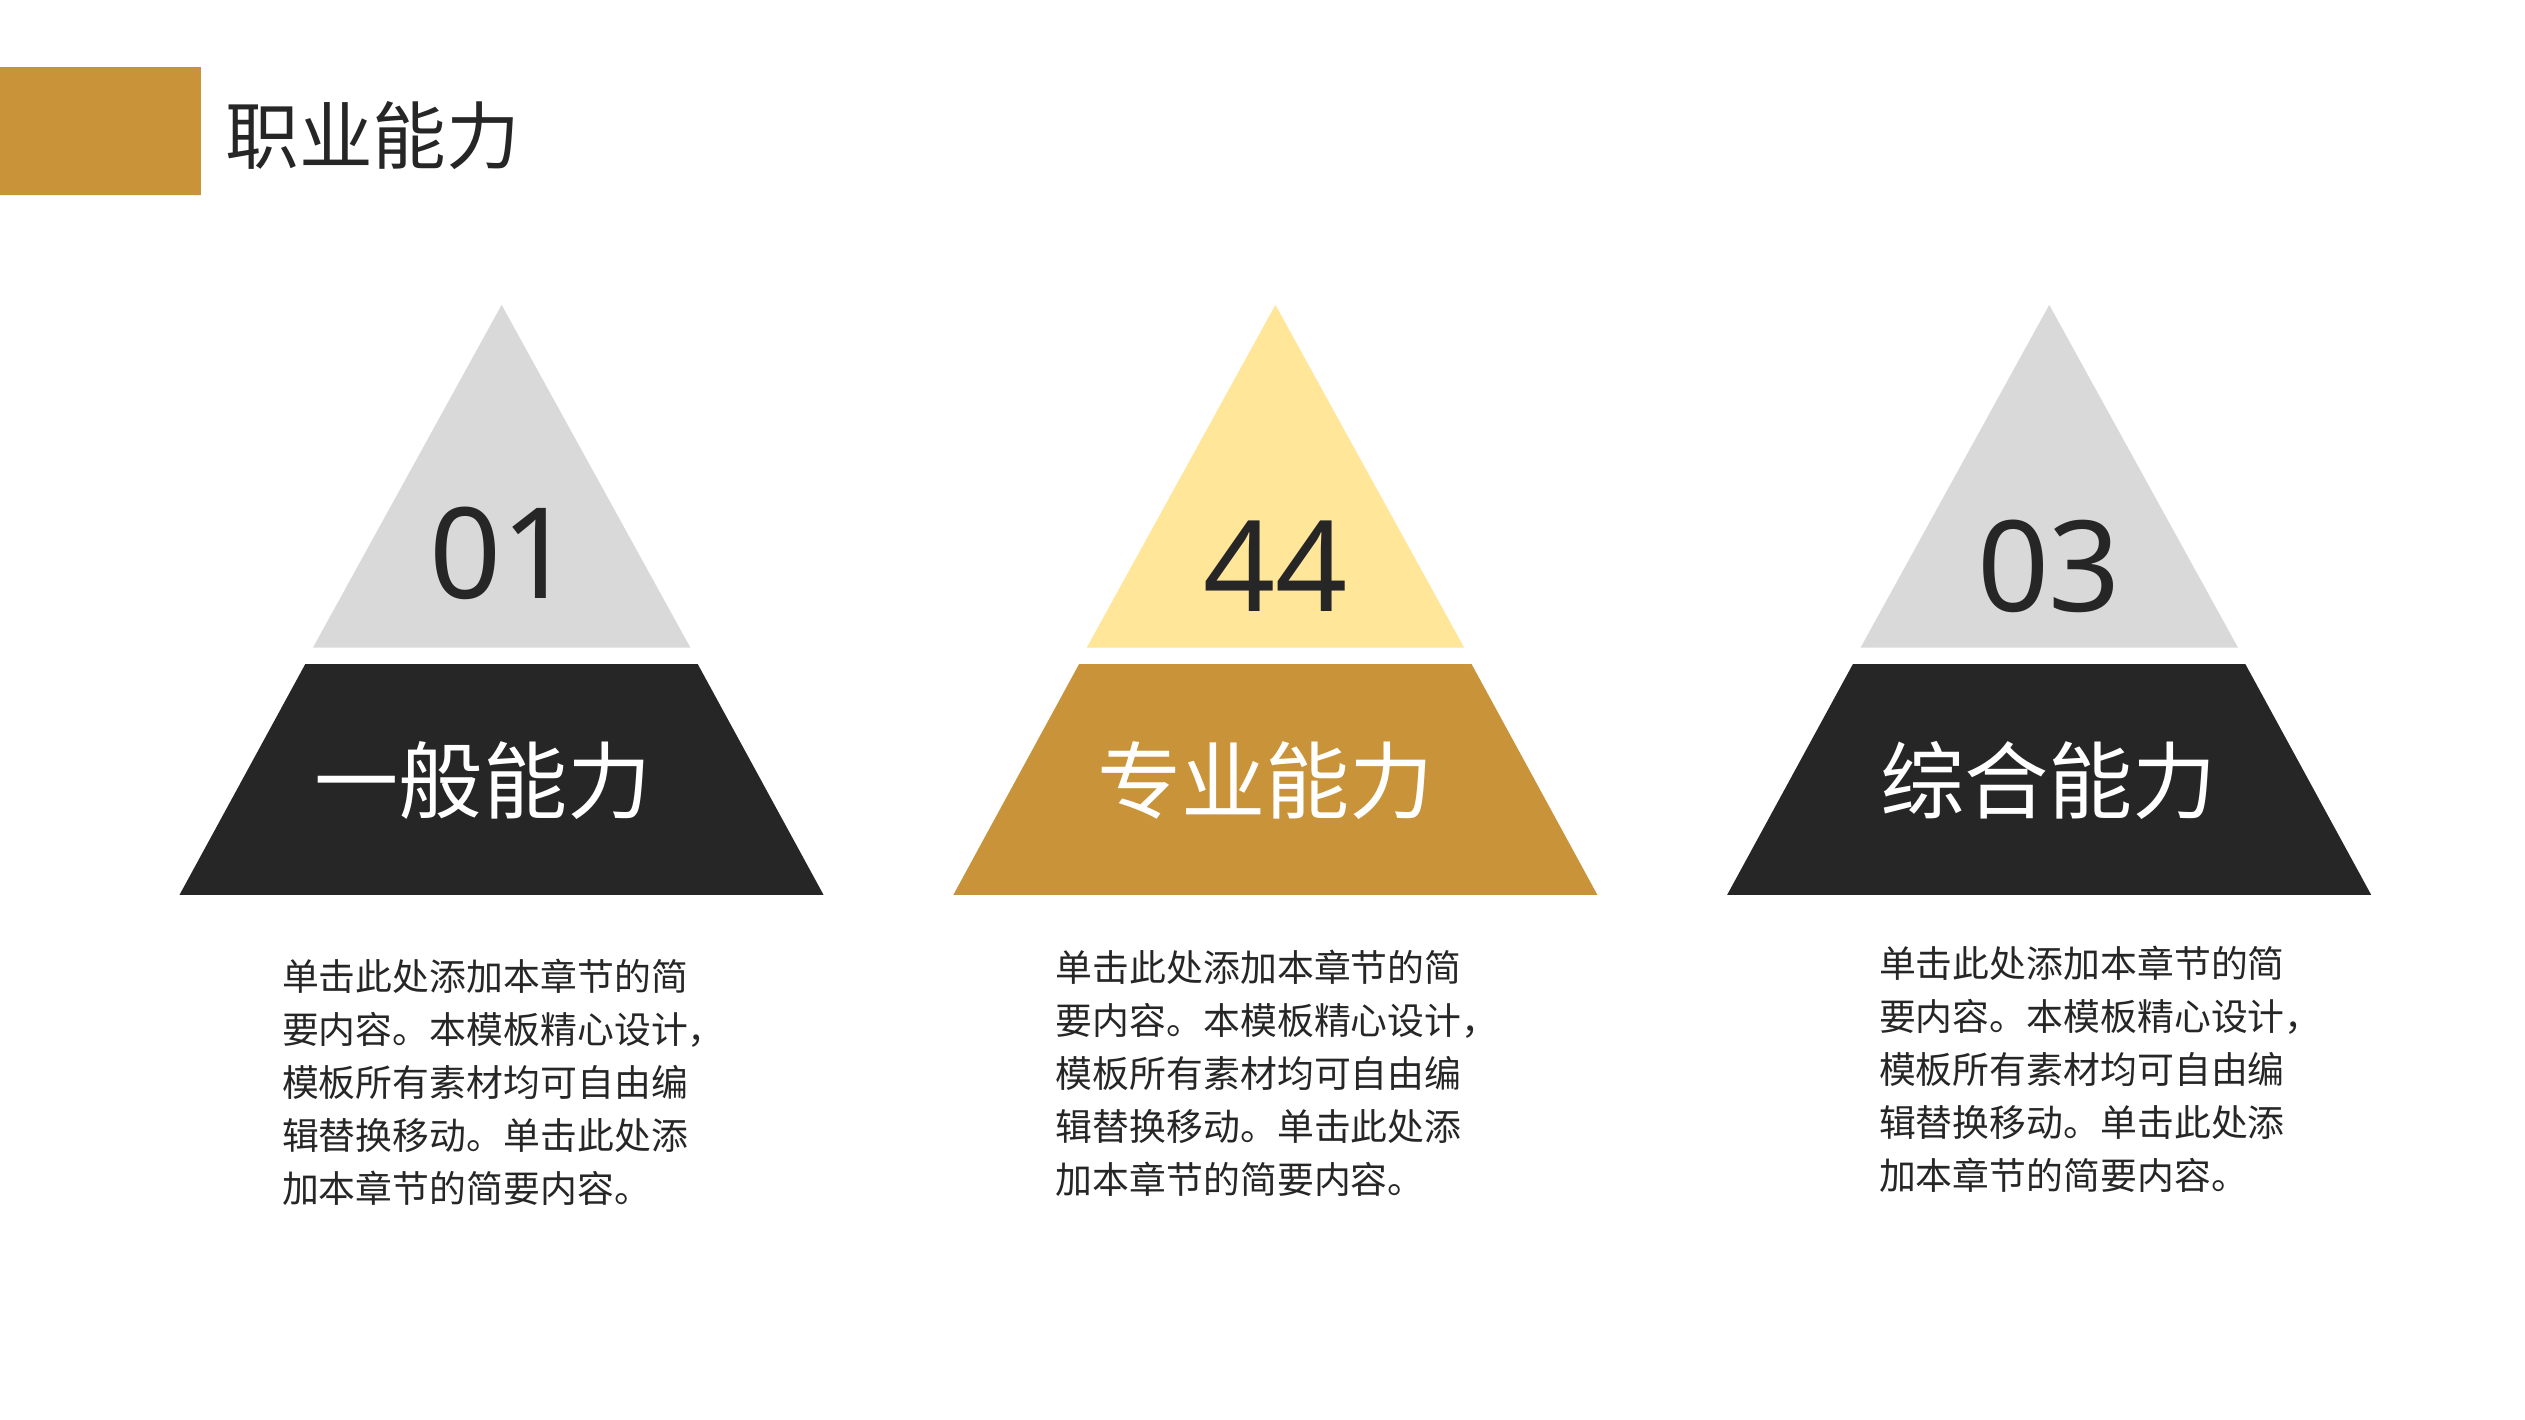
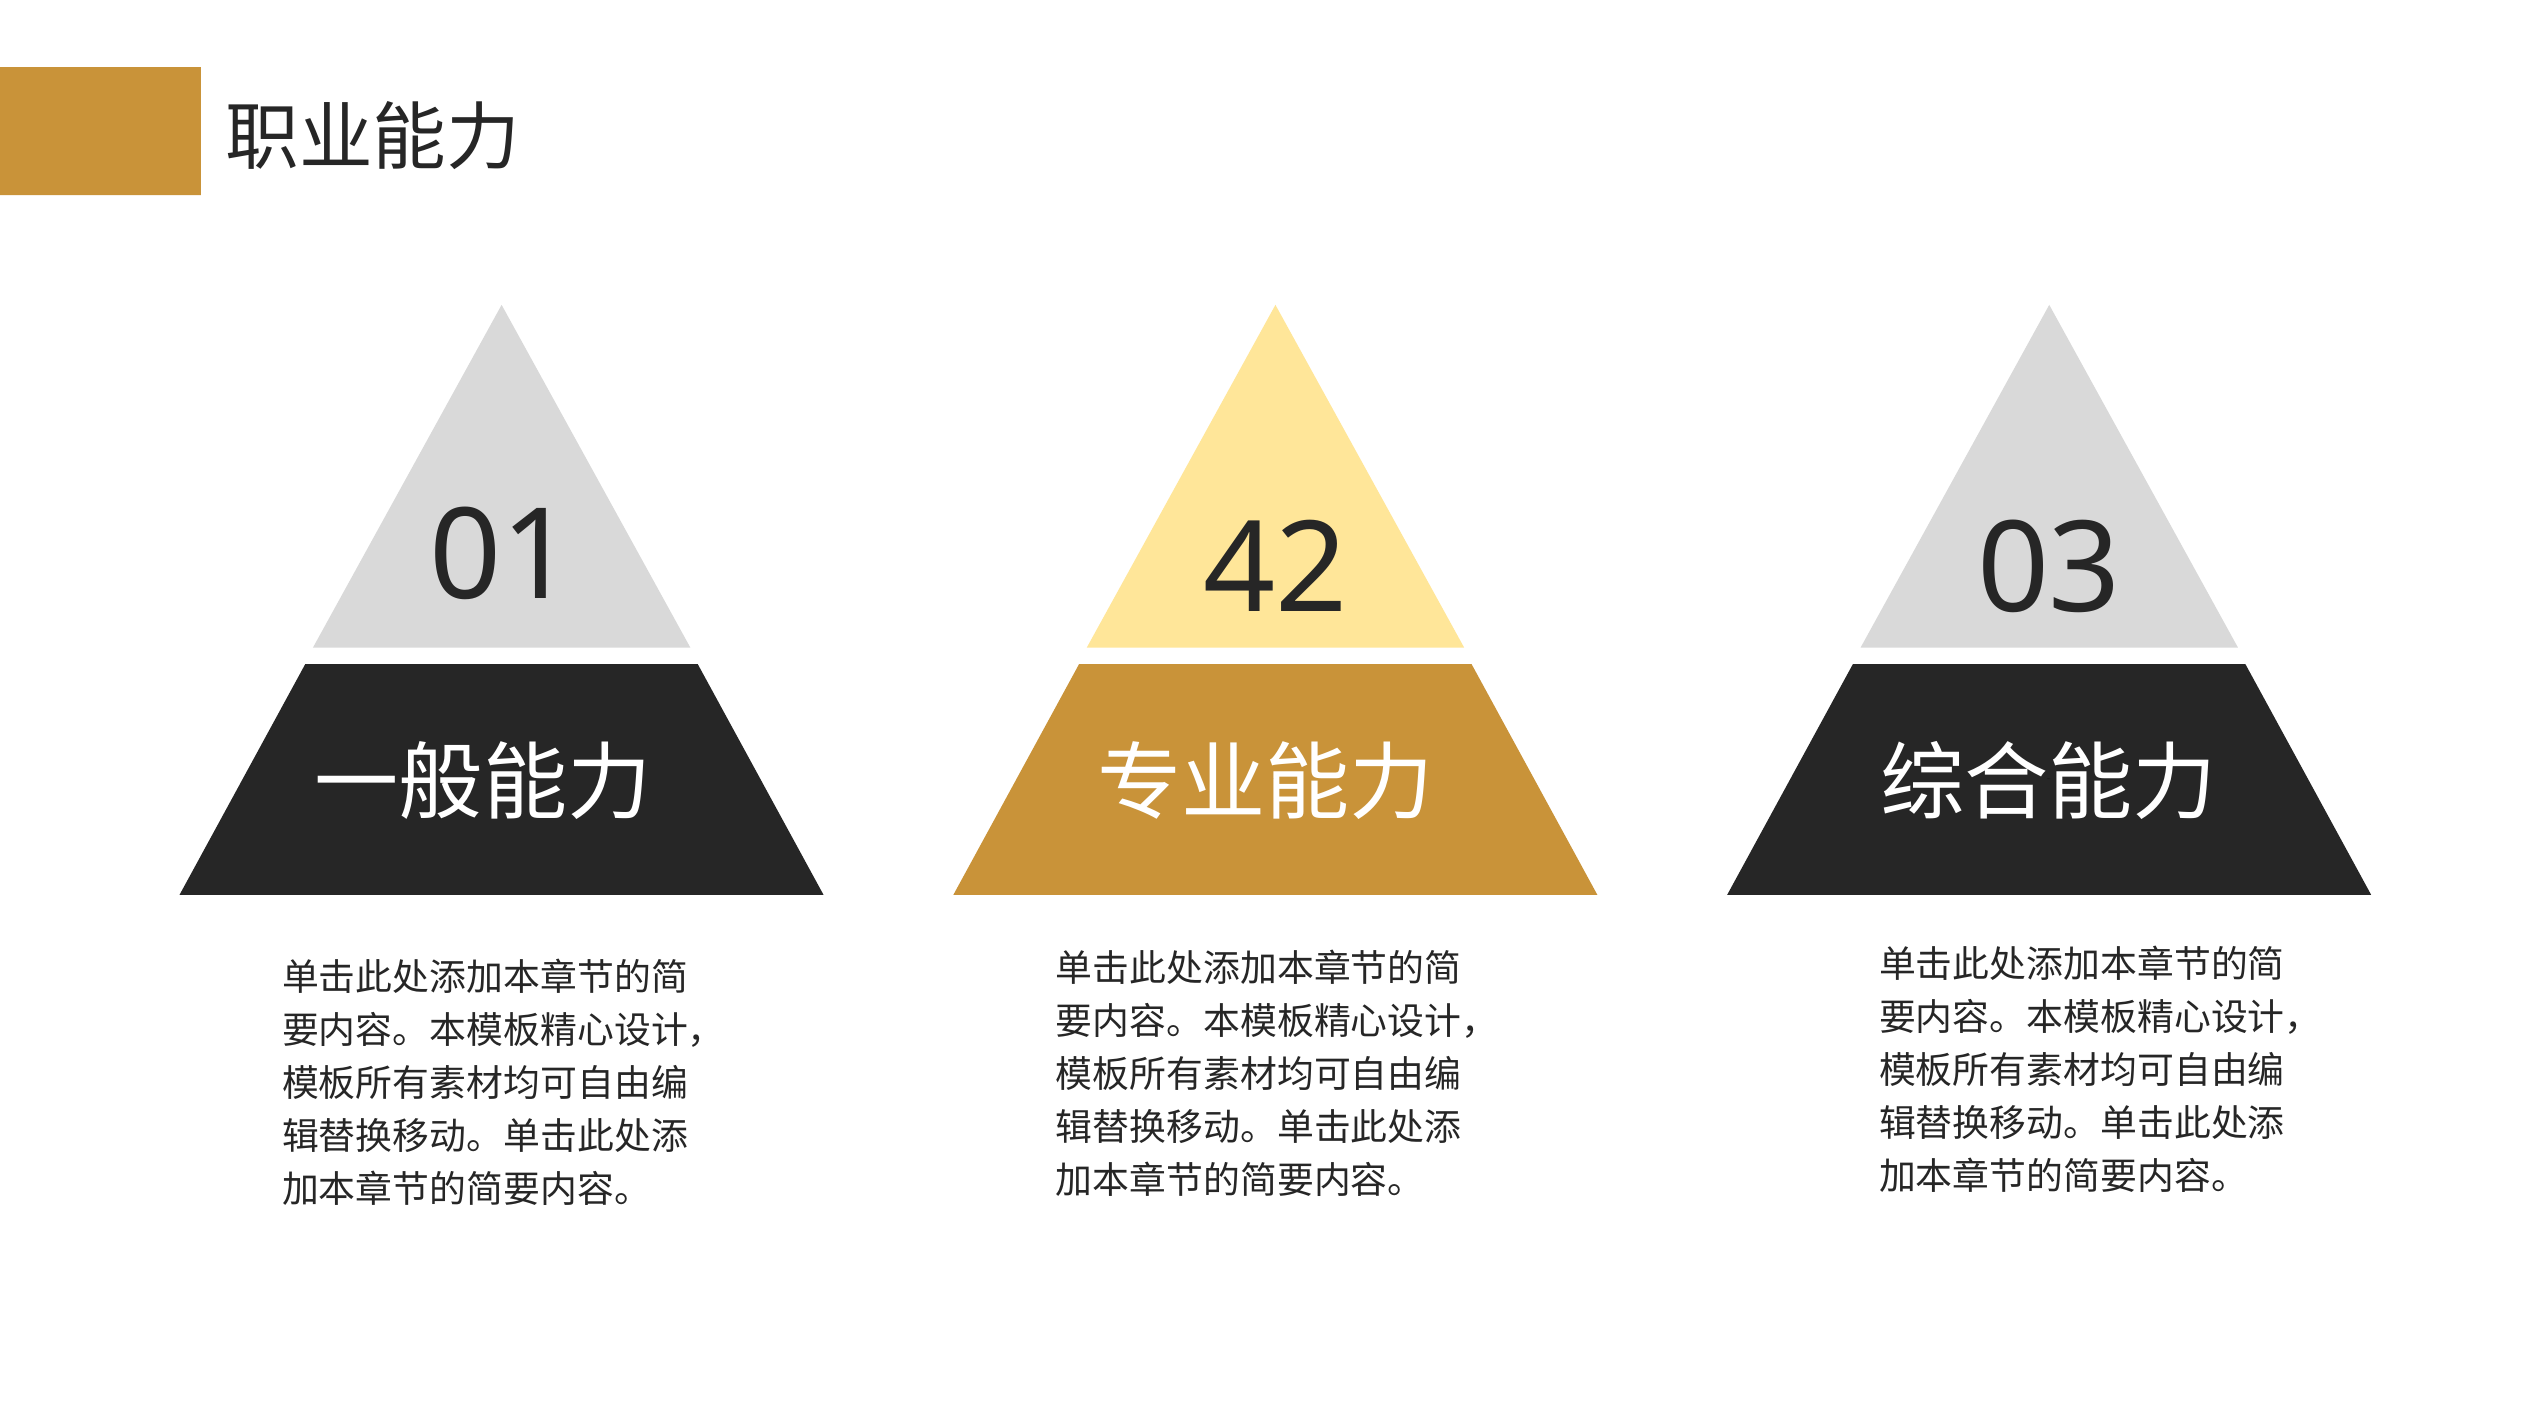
44: 44 -> 42 (1275, 570)
